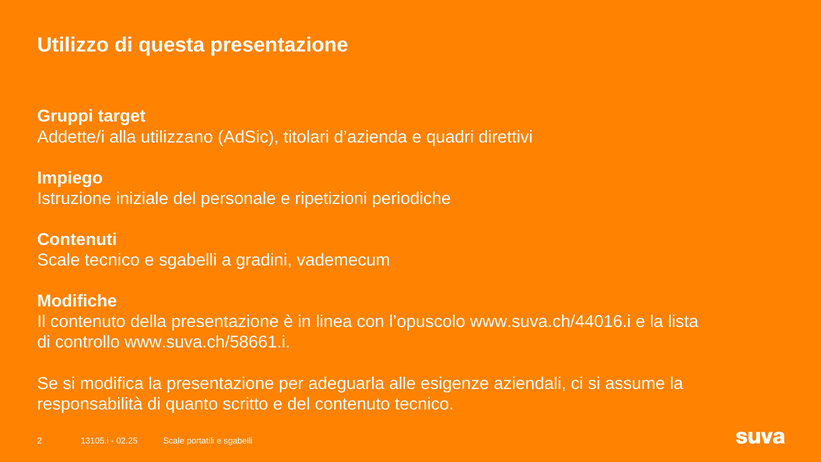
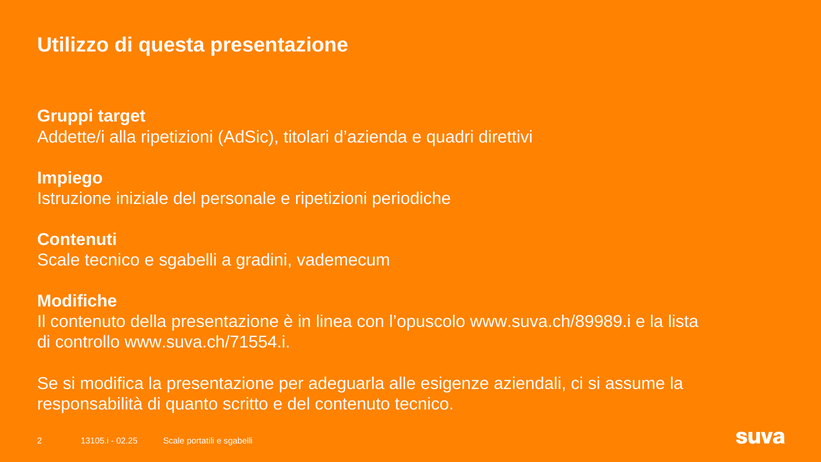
alla utilizzano: utilizzano -> ripetizioni (177, 137)
www.suva.ch/44016.i: www.suva.ch/44016.i -> www.suva.ch/89989.i (551, 322)
www.suva.ch/58661.i: www.suva.ch/58661.i -> www.suva.ch/71554.i (207, 342)
